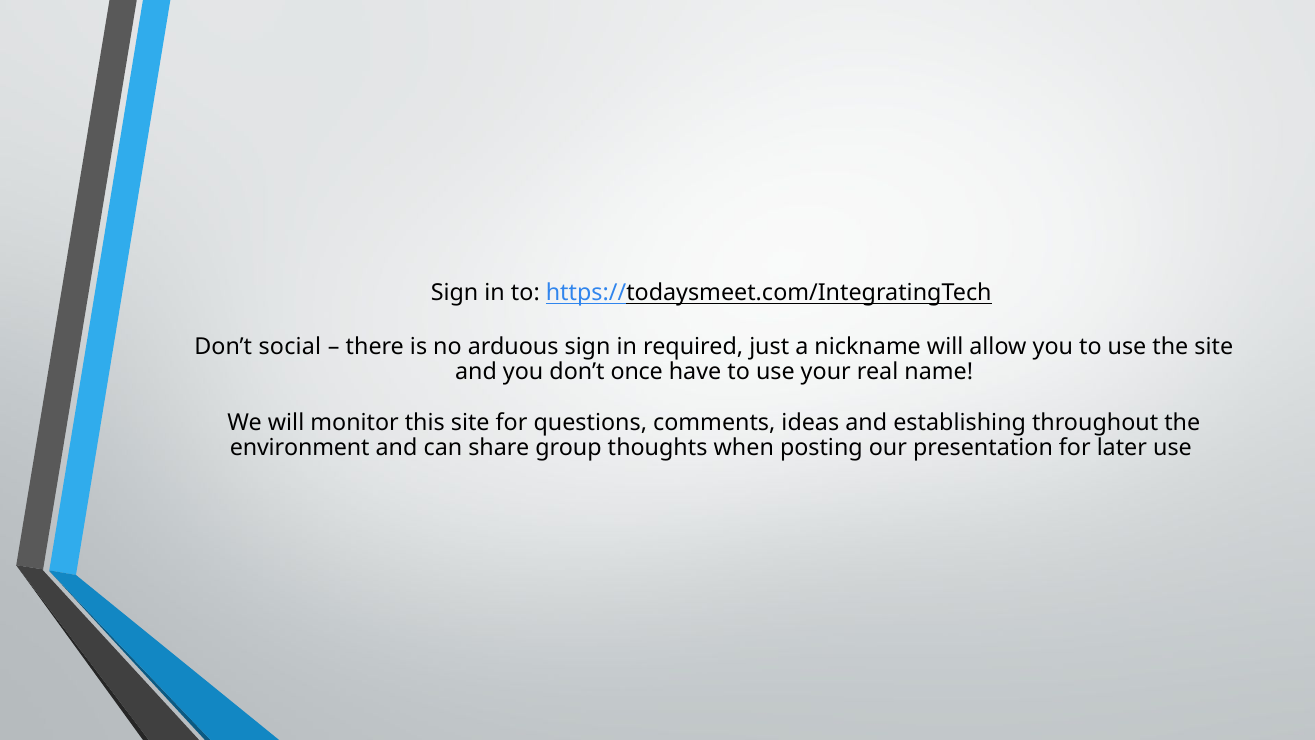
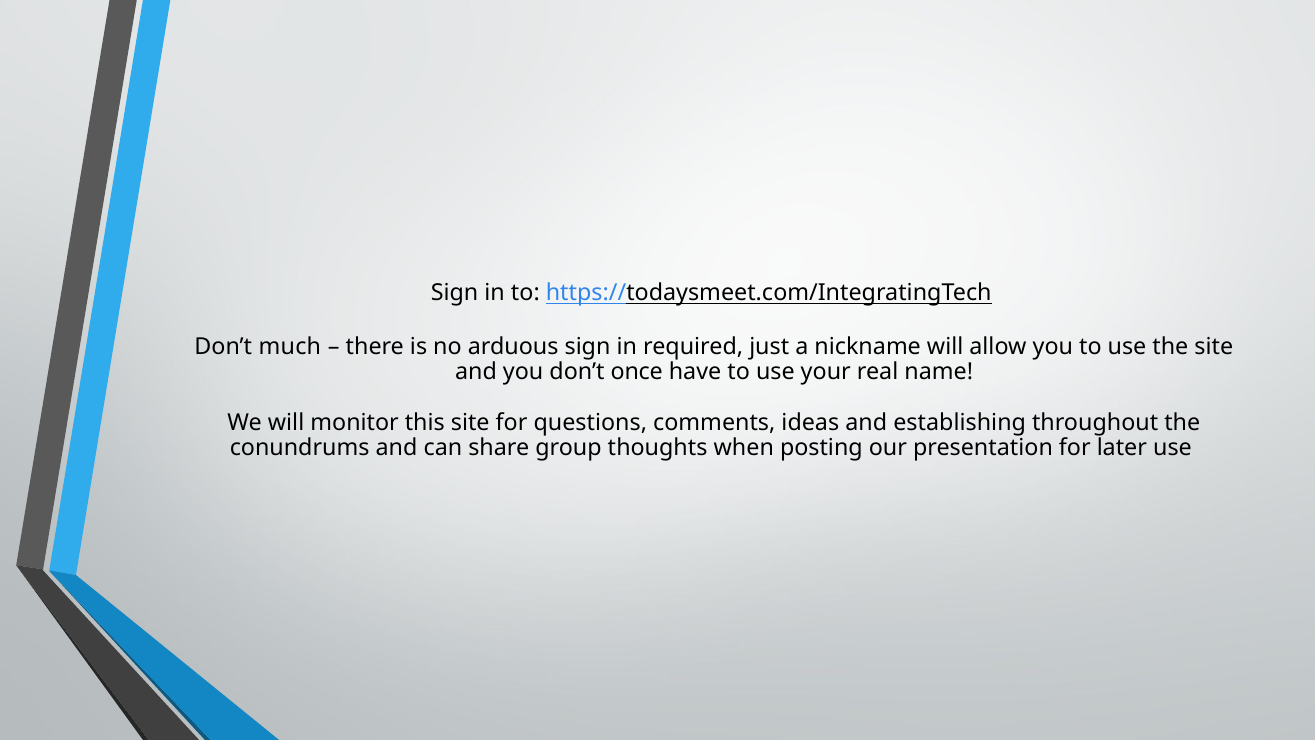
social: social -> much (290, 347)
environment: environment -> conundrums (300, 448)
